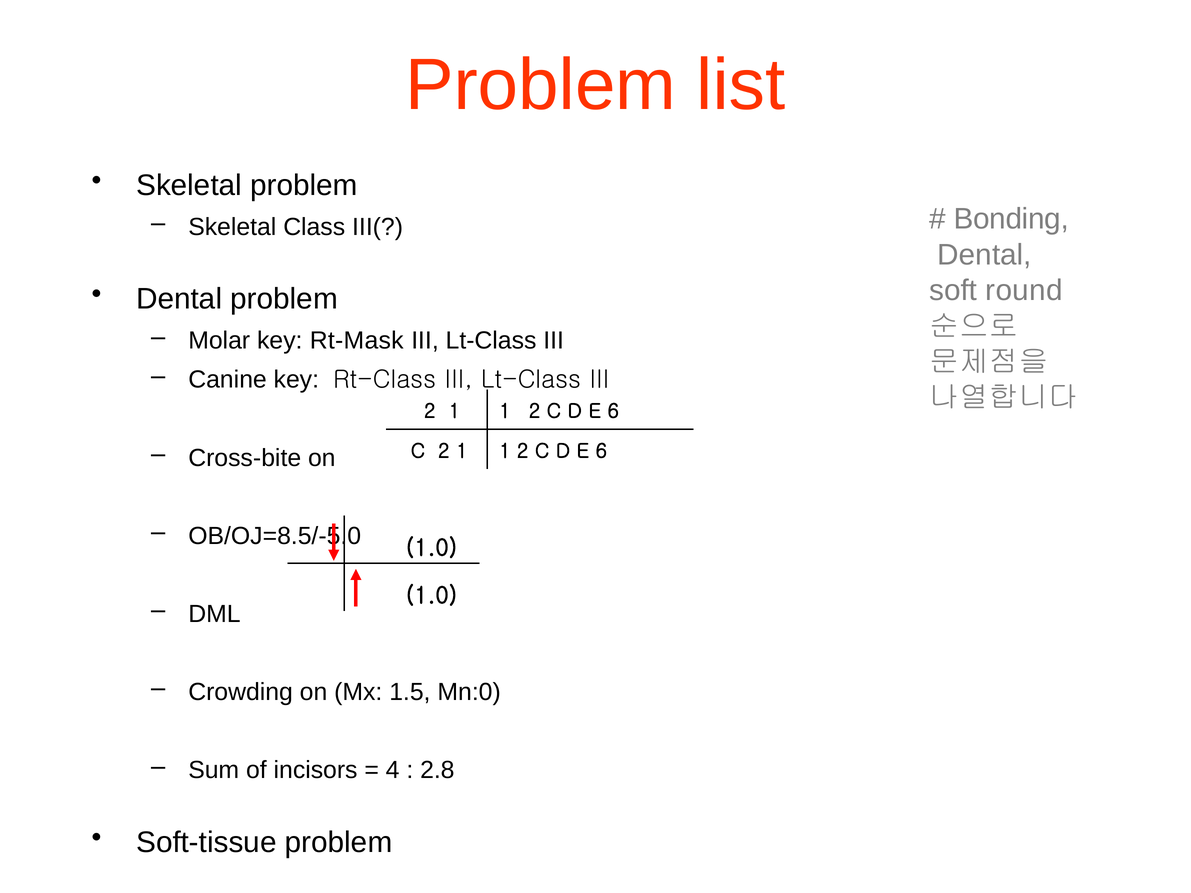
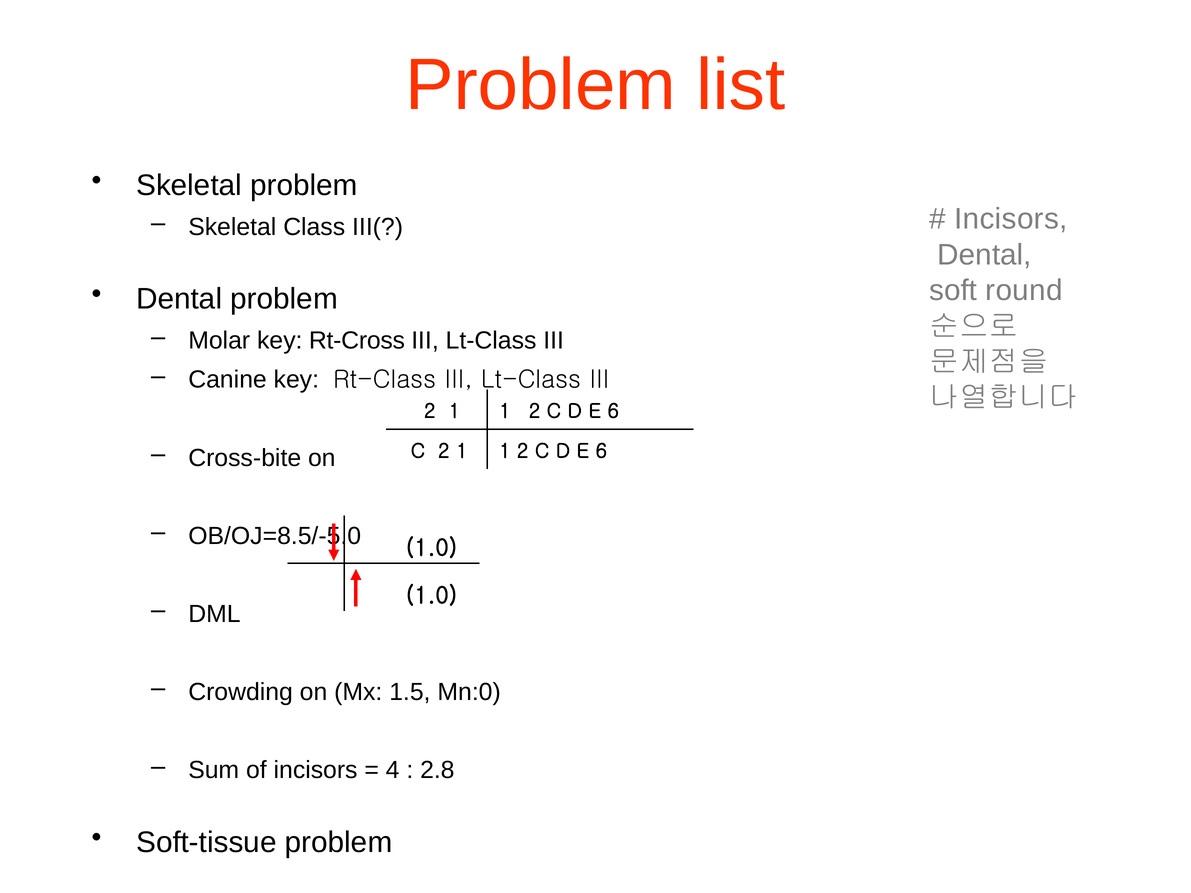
Bonding: Bonding -> Incisors (1011, 219)
Rt-Mask: Rt-Mask -> Rt-Cross (357, 341)
